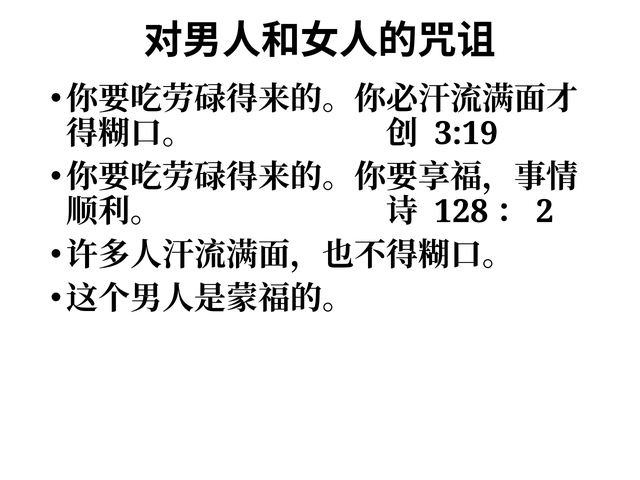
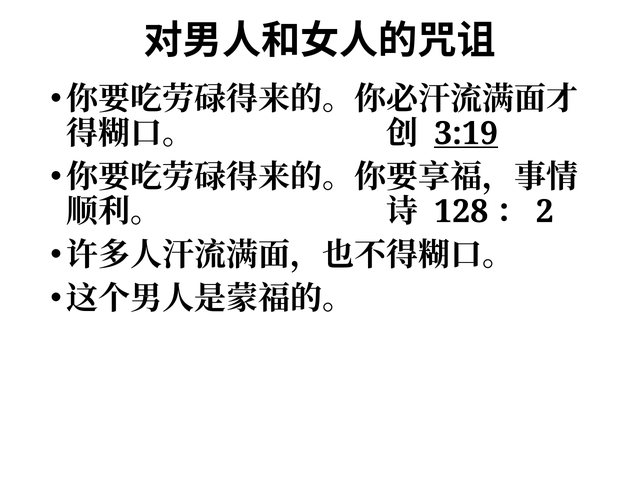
3:19 underline: none -> present (466, 134)
